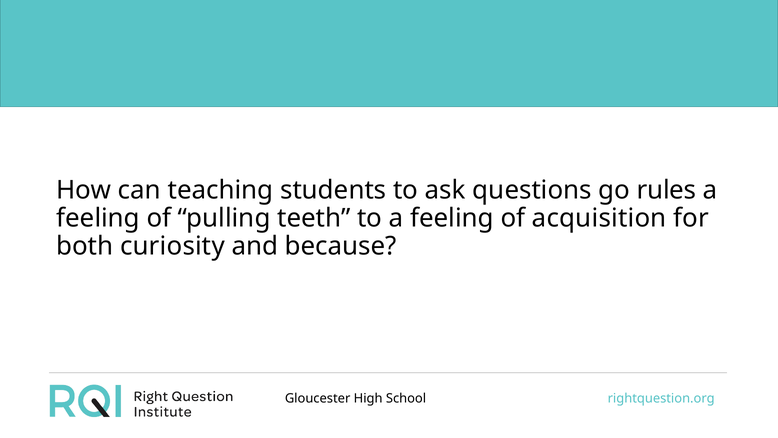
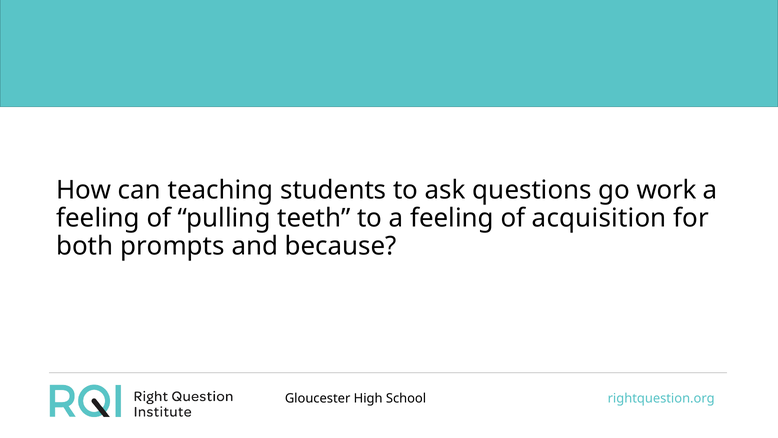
rules: rules -> work (667, 190)
curiosity: curiosity -> prompts (172, 246)
